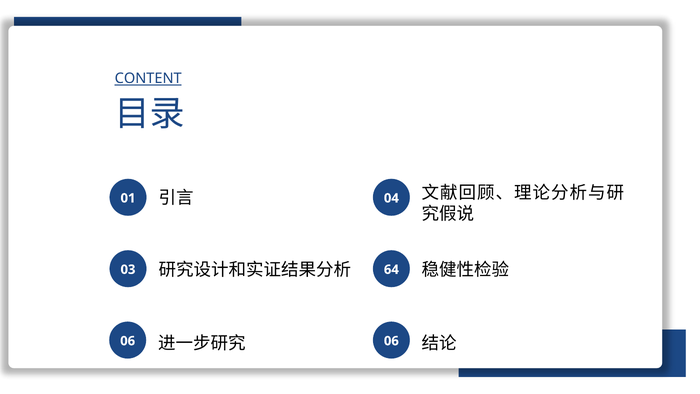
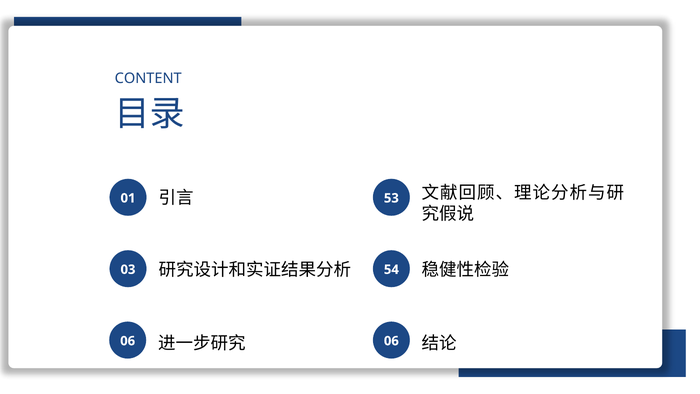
CONTENT underline: present -> none (148, 79)
04: 04 -> 53 (391, 198)
64: 64 -> 54 (391, 269)
